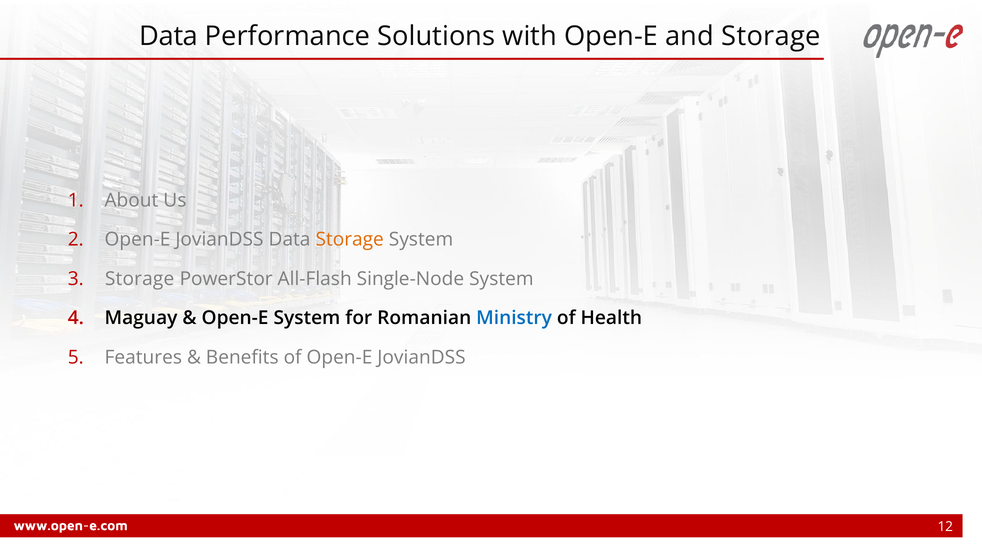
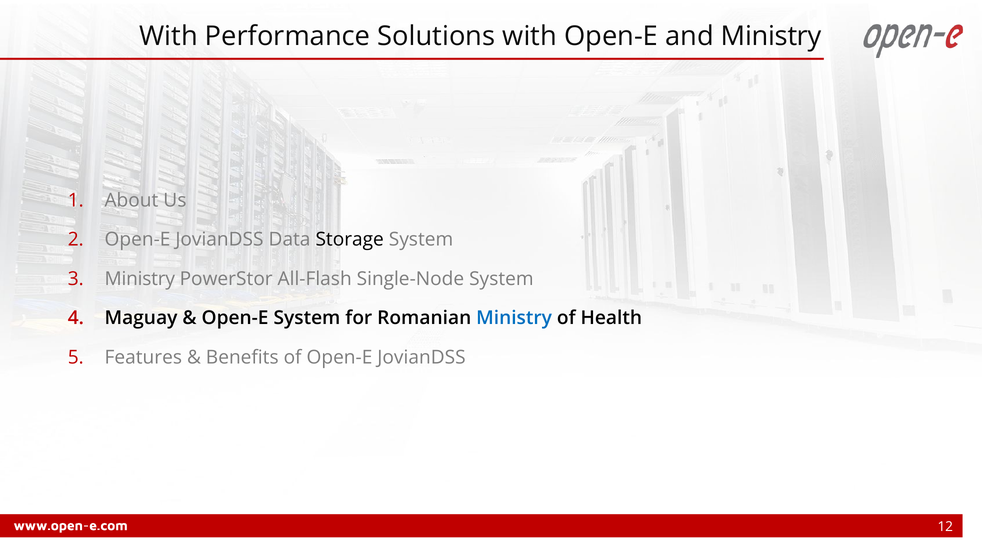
Data: Data -> With (168, 36)
and Storage: Storage -> Ministry (771, 36)
Storage colour: orange -> black (350, 240)
Storage: Storage -> Ministry (140, 279)
